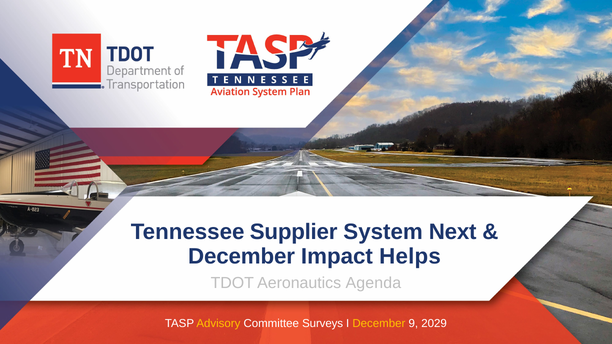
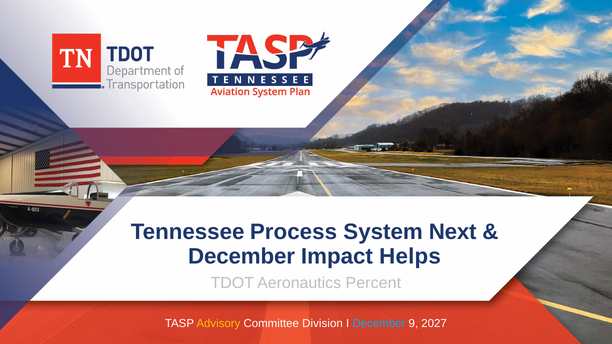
Supplier: Supplier -> Process (294, 232)
Agenda: Agenda -> Percent (373, 283)
Surveys: Surveys -> Division (323, 324)
December colour: yellow -> light blue (379, 324)
2029: 2029 -> 2027 (434, 324)
